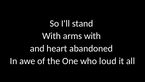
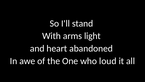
arms with: with -> light (92, 36)
